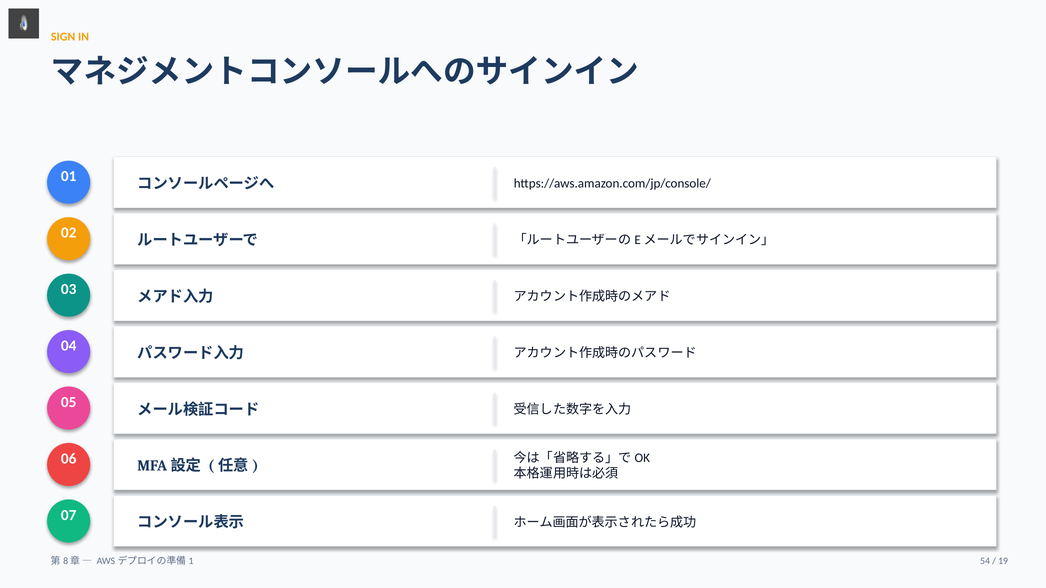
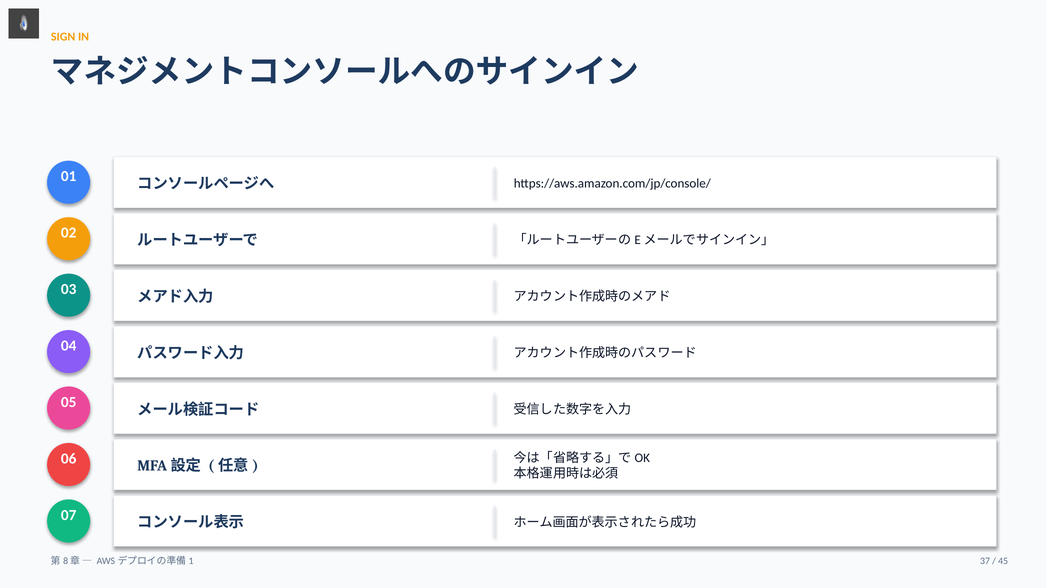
54: 54 -> 37 (985, 561)
19: 19 -> 45 (1003, 561)
